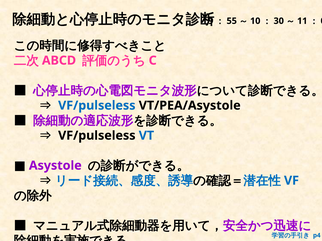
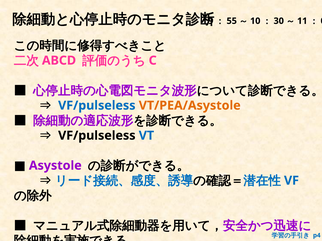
VT/PEA/Asystole colour: black -> orange (190, 106)
